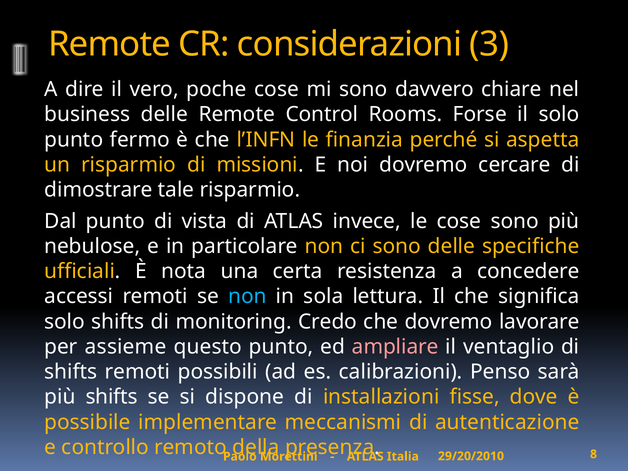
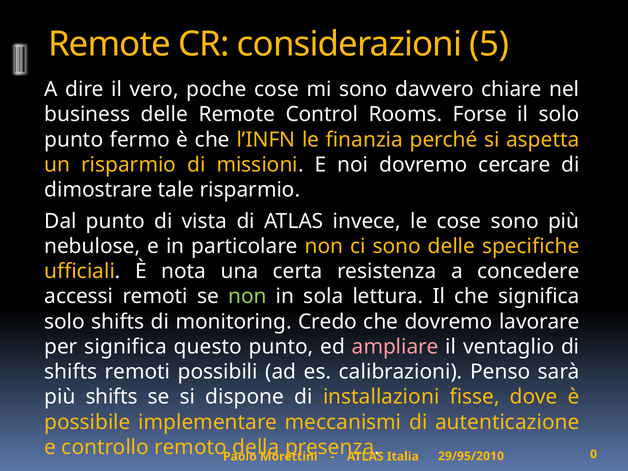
3: 3 -> 5 (489, 44)
non colour: light blue -> light green (247, 297)
per assieme: assieme -> significa (126, 347)
29/20/2010: 29/20/2010 -> 29/95/2010 (471, 456)
8: 8 -> 0 (594, 454)
